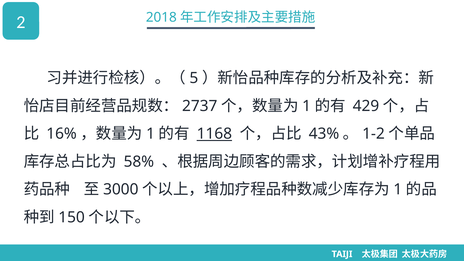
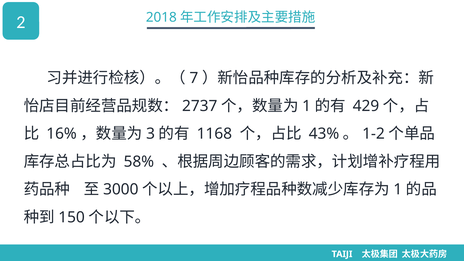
5: 5 -> 7 (194, 78)
1: 1 -> 3 (151, 134)
1168 underline: present -> none (214, 134)
